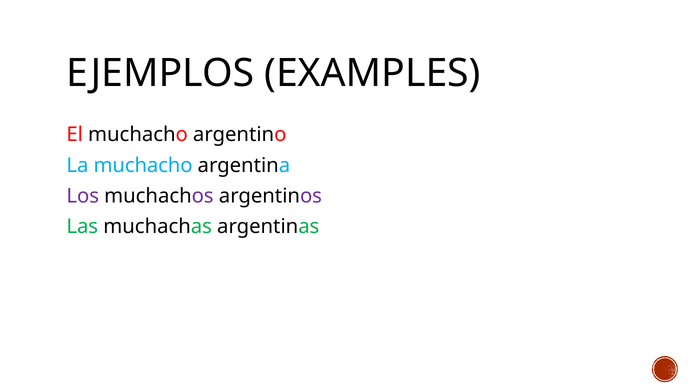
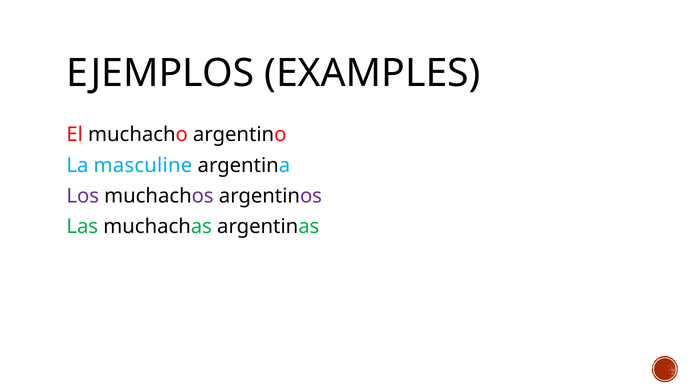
La muchacho: muchacho -> masculine (143, 165)
